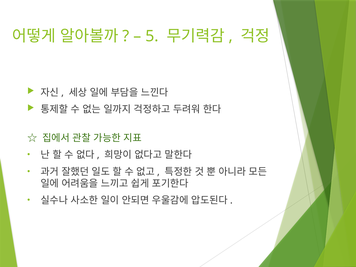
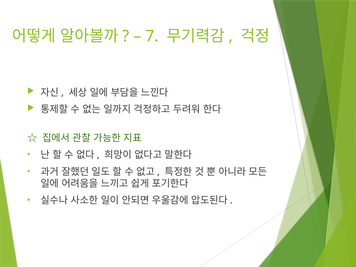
5: 5 -> 7 (152, 36)
